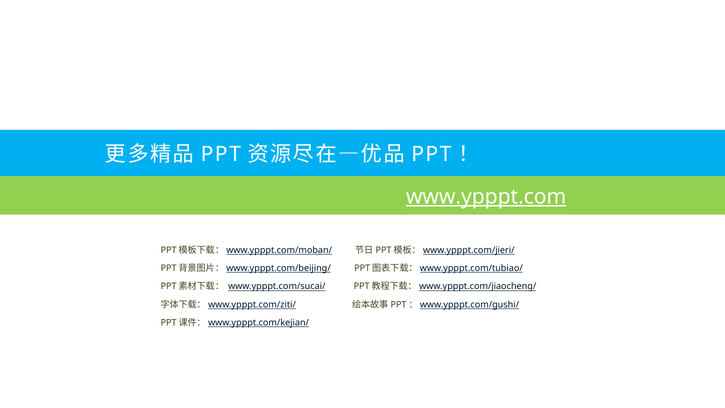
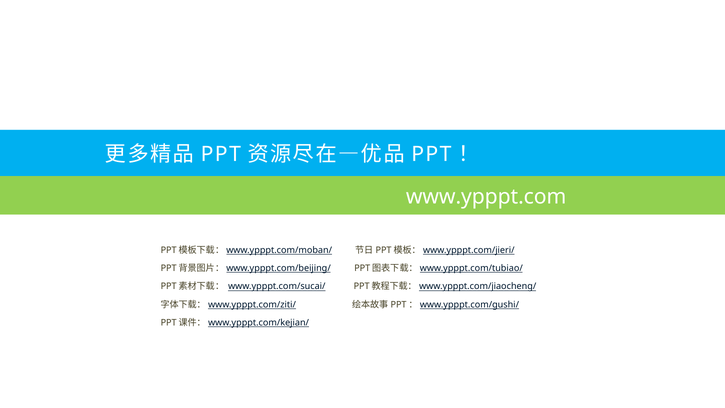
www.ypppt.com underline: present -> none (486, 196)
